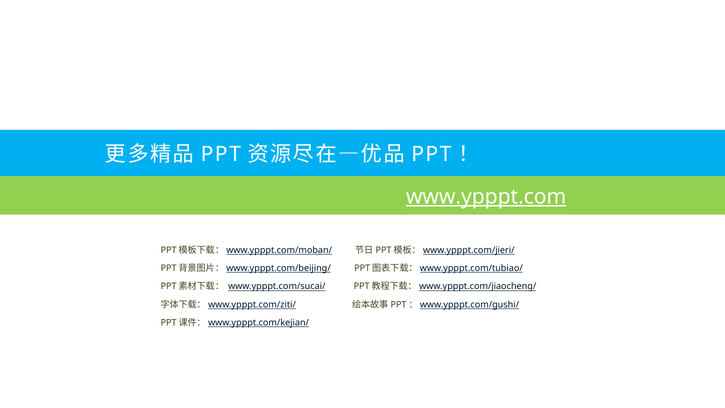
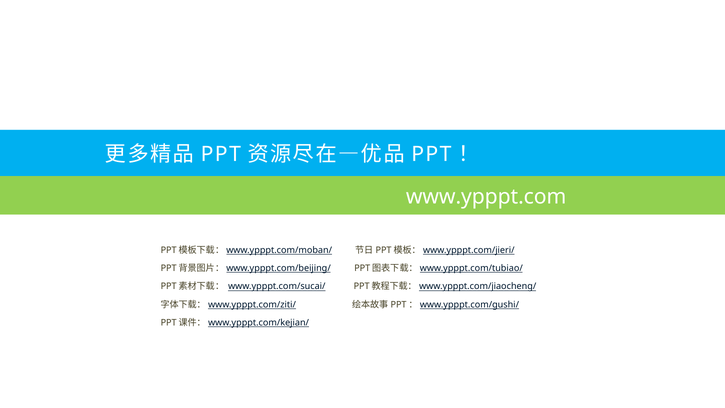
www.ypppt.com underline: present -> none (486, 196)
